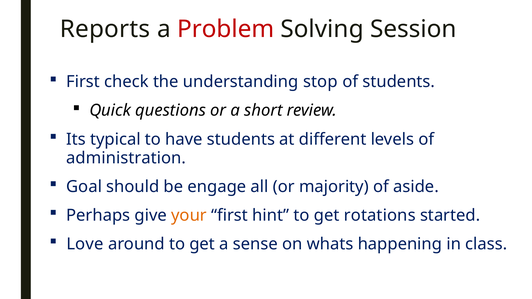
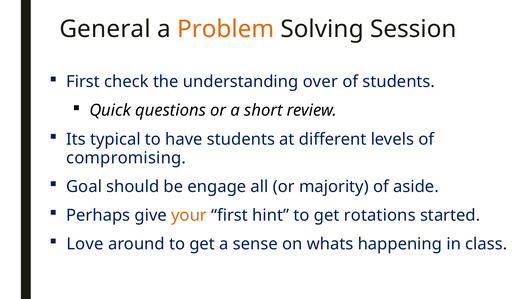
Reports: Reports -> General (105, 29)
Problem colour: red -> orange (226, 29)
stop: stop -> over (320, 82)
administration: administration -> compromising (126, 158)
